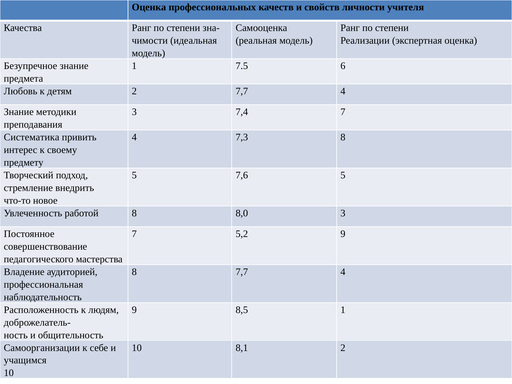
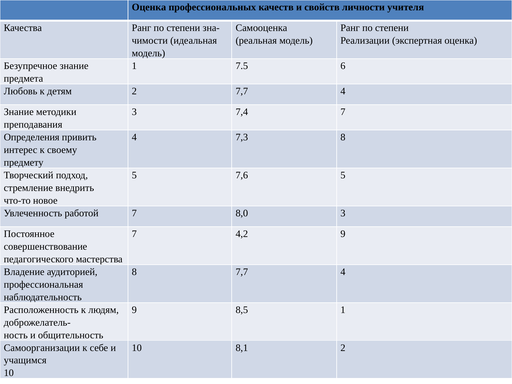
Систематика: Систематика -> Определения (32, 137)
работой 8: 8 -> 7 (134, 213)
5,2: 5,2 -> 4,2 (242, 234)
